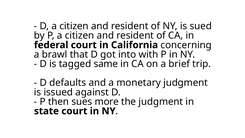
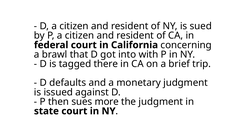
same: same -> there (106, 64)
